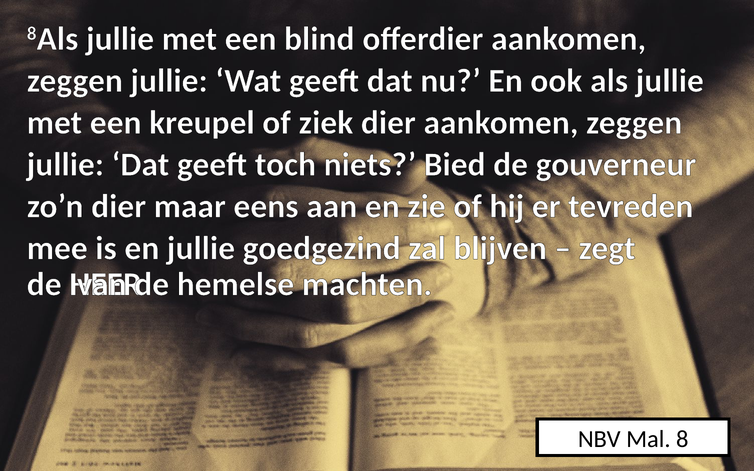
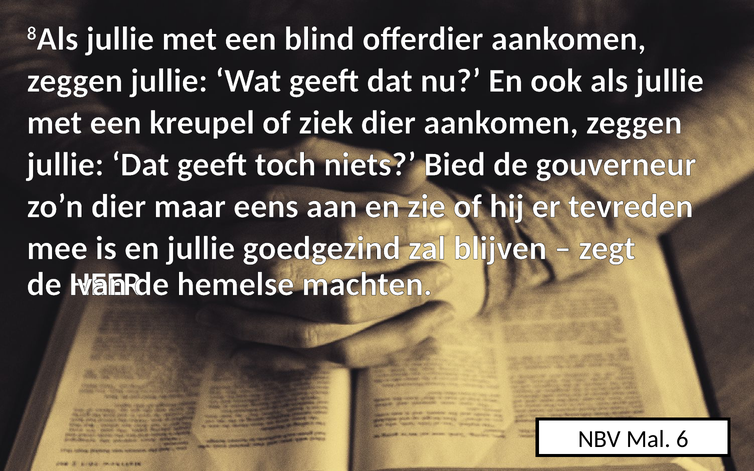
8: 8 -> 6 (682, 439)
